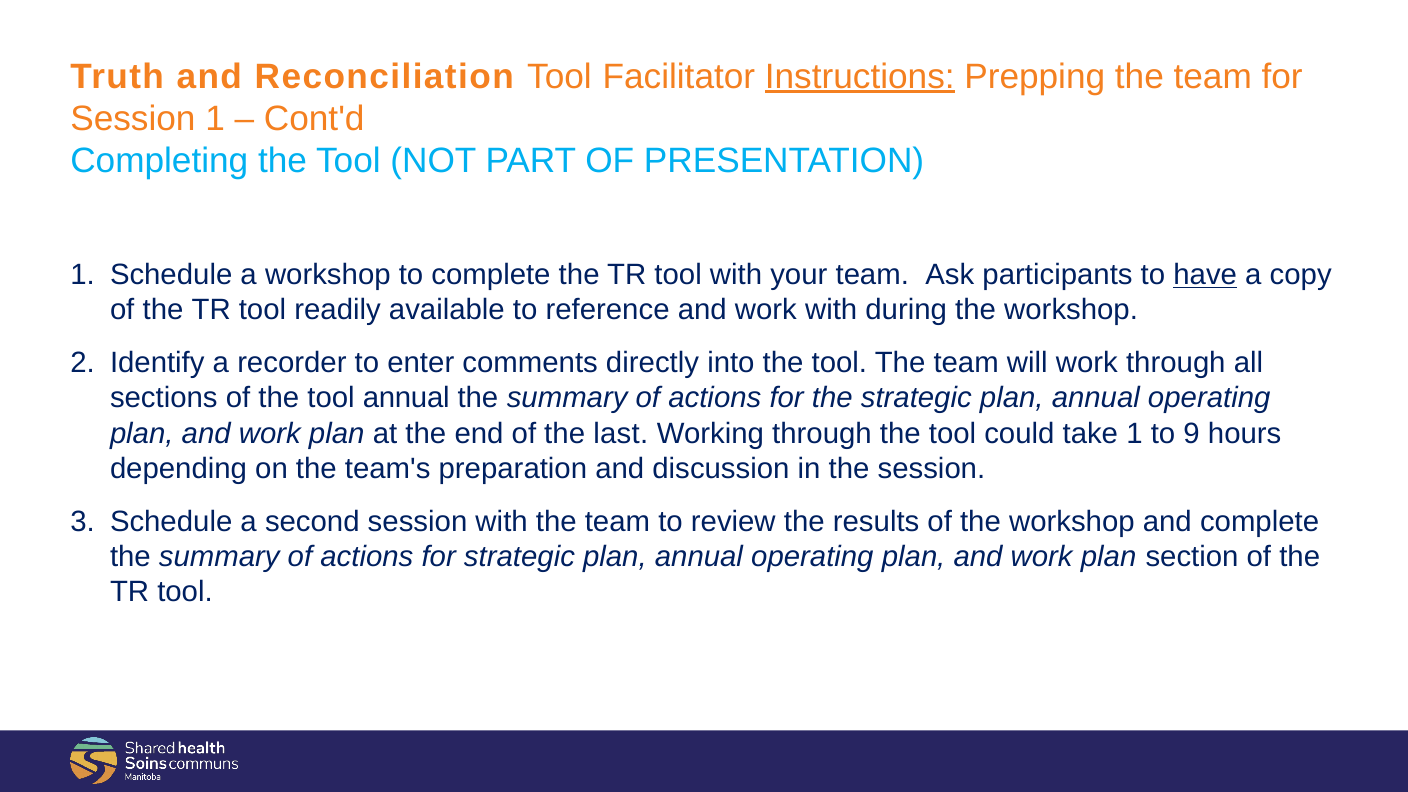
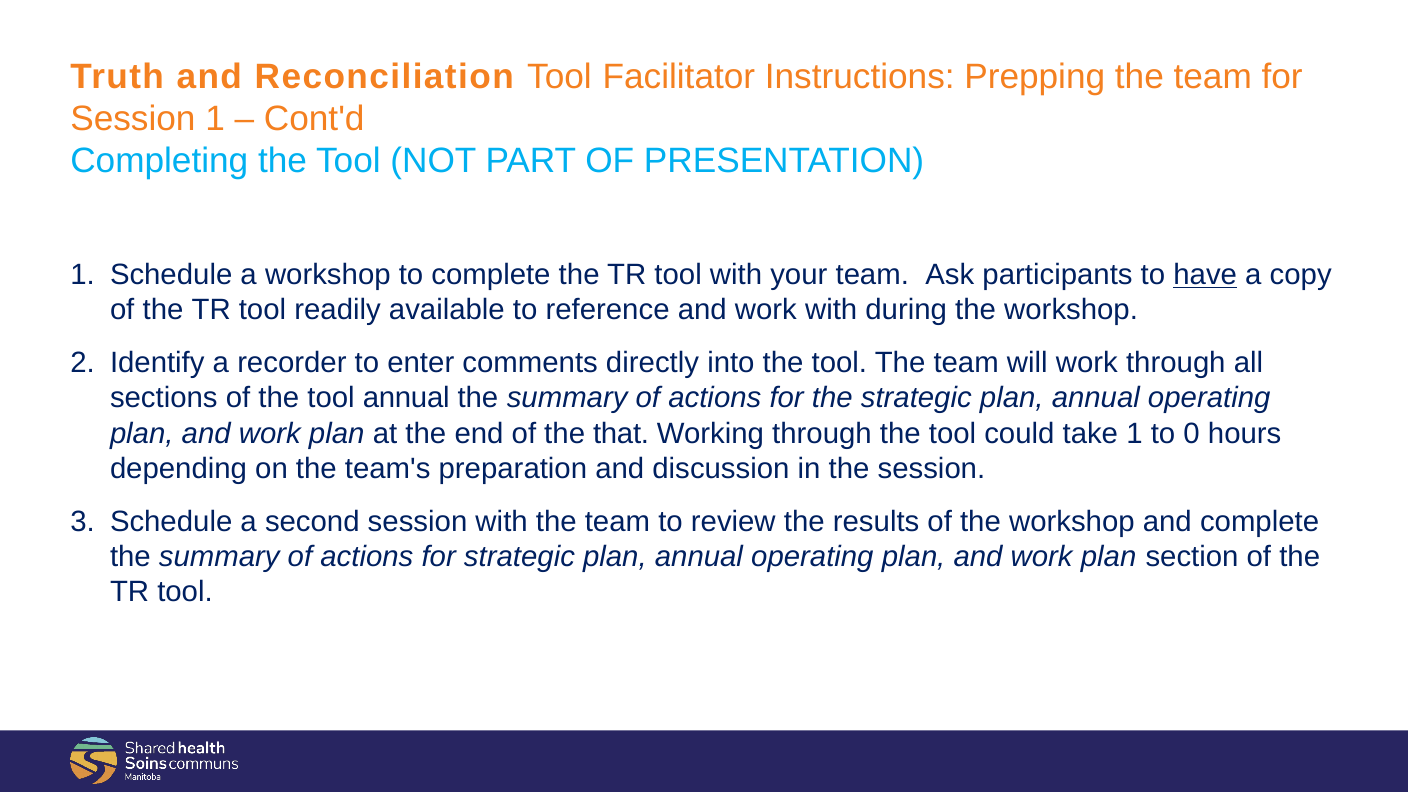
Instructions underline: present -> none (860, 76)
last: last -> that (621, 433)
9: 9 -> 0 (1192, 433)
